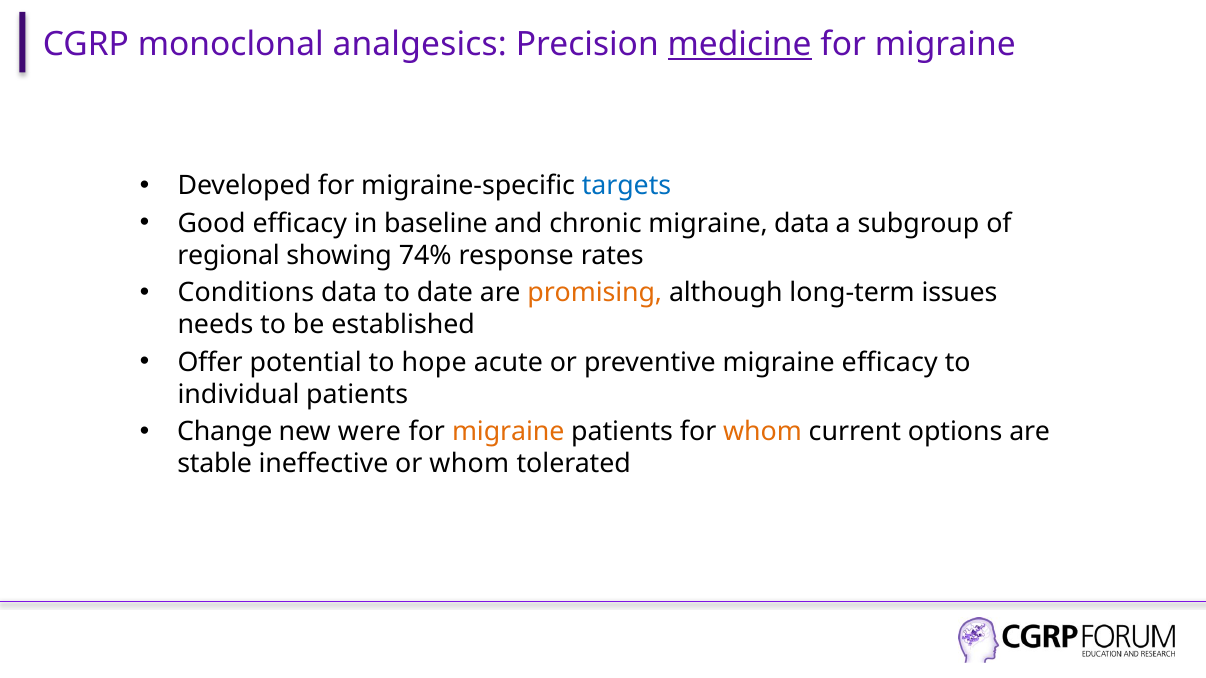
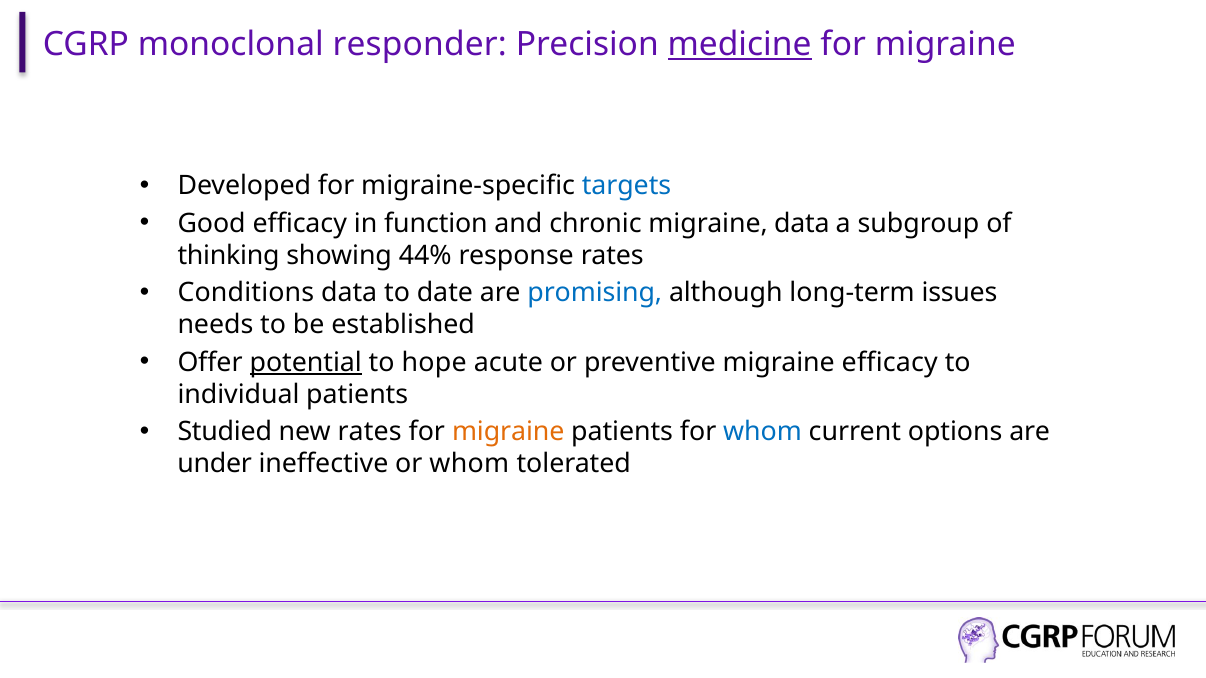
analgesics: analgesics -> responder (420, 45)
baseline: baseline -> function (436, 224)
regional: regional -> thinking (229, 256)
74%: 74% -> 44% (425, 256)
promising colour: orange -> blue (595, 293)
potential underline: none -> present (306, 363)
Change: Change -> Studied (225, 432)
new were: were -> rates (370, 432)
whom colour: orange -> blue (763, 432)
stable: stable -> under (215, 464)
